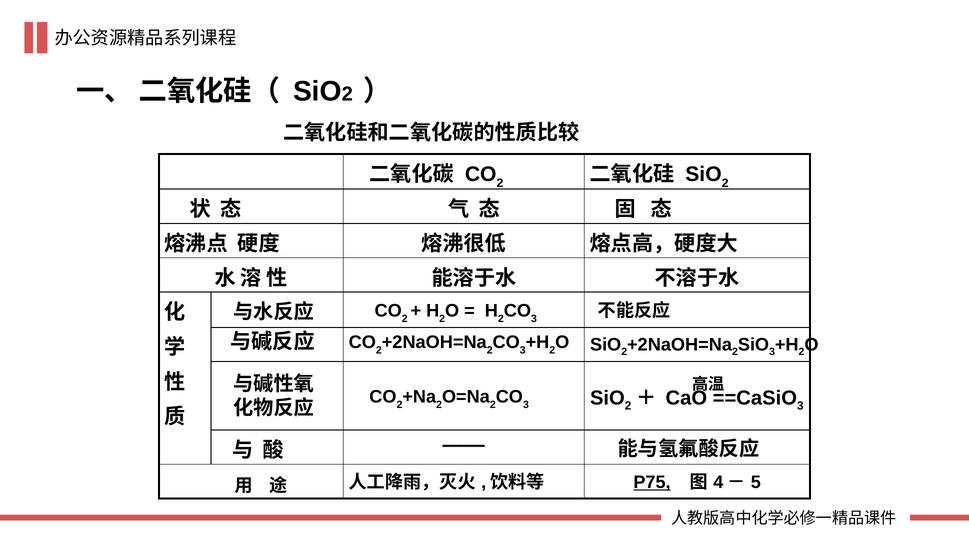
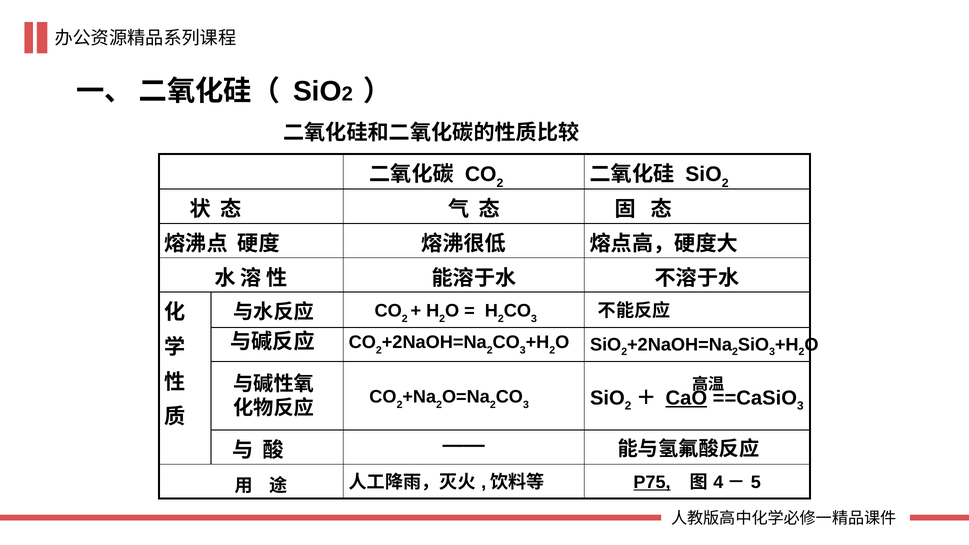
CaO underline: none -> present (686, 398)
